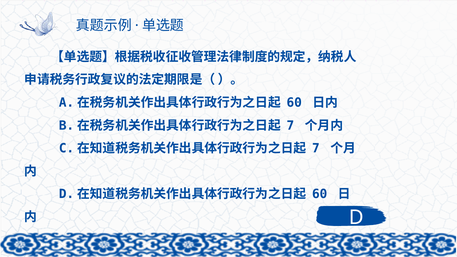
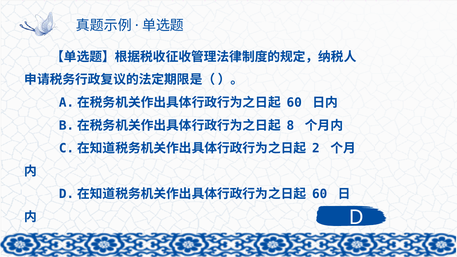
7: 7 -> 8 (290, 126)
7: 7 -> 2 (316, 148)
